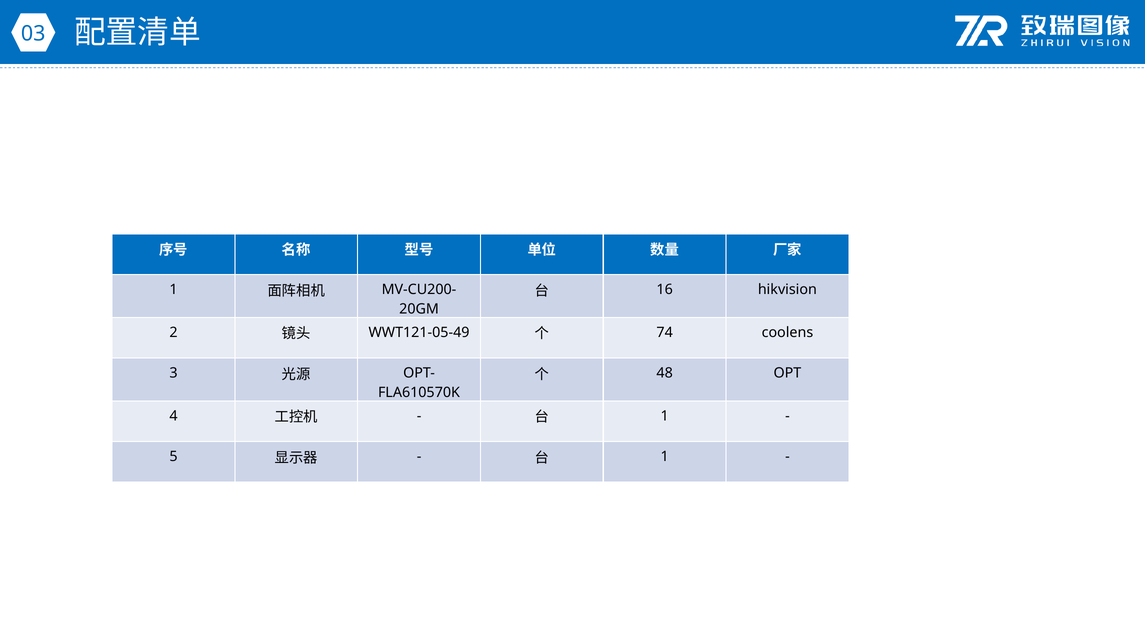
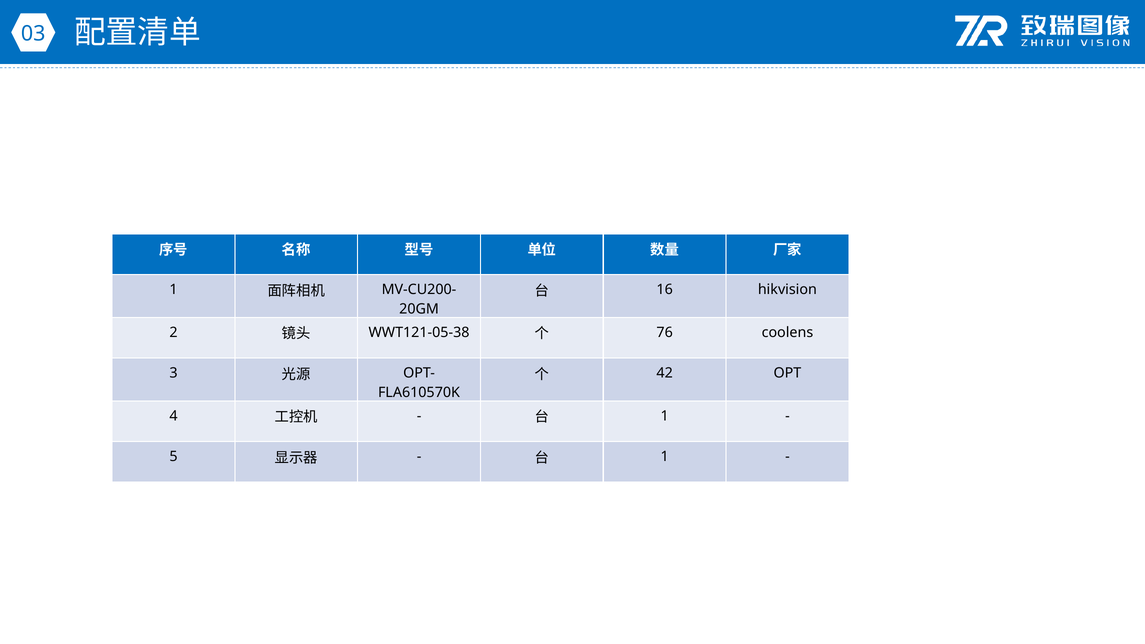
WWT121-05-49: WWT121-05-49 -> WWT121-05-38 (419, 333)
74: 74 -> 76 (665, 333)
48: 48 -> 42 (665, 373)
